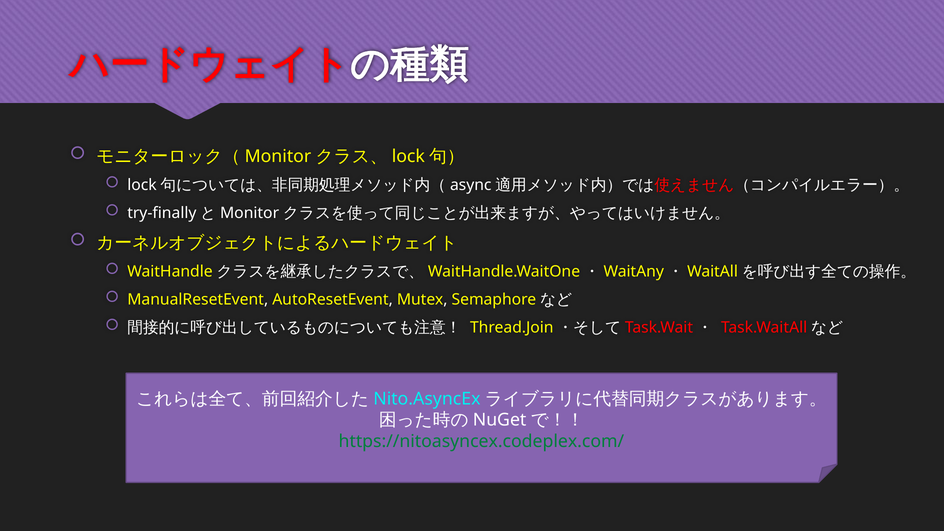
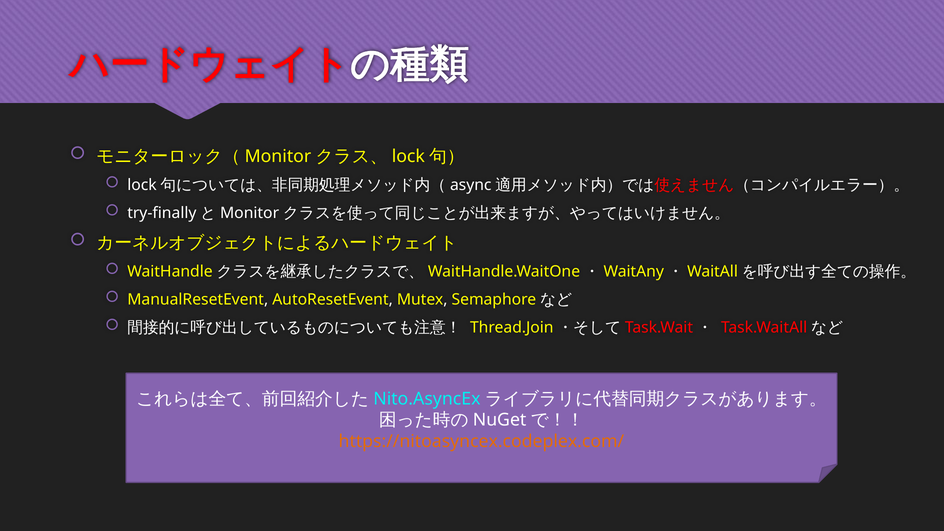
https://nitoasyncex.codeplex.com/ colour: green -> orange (481, 441)
